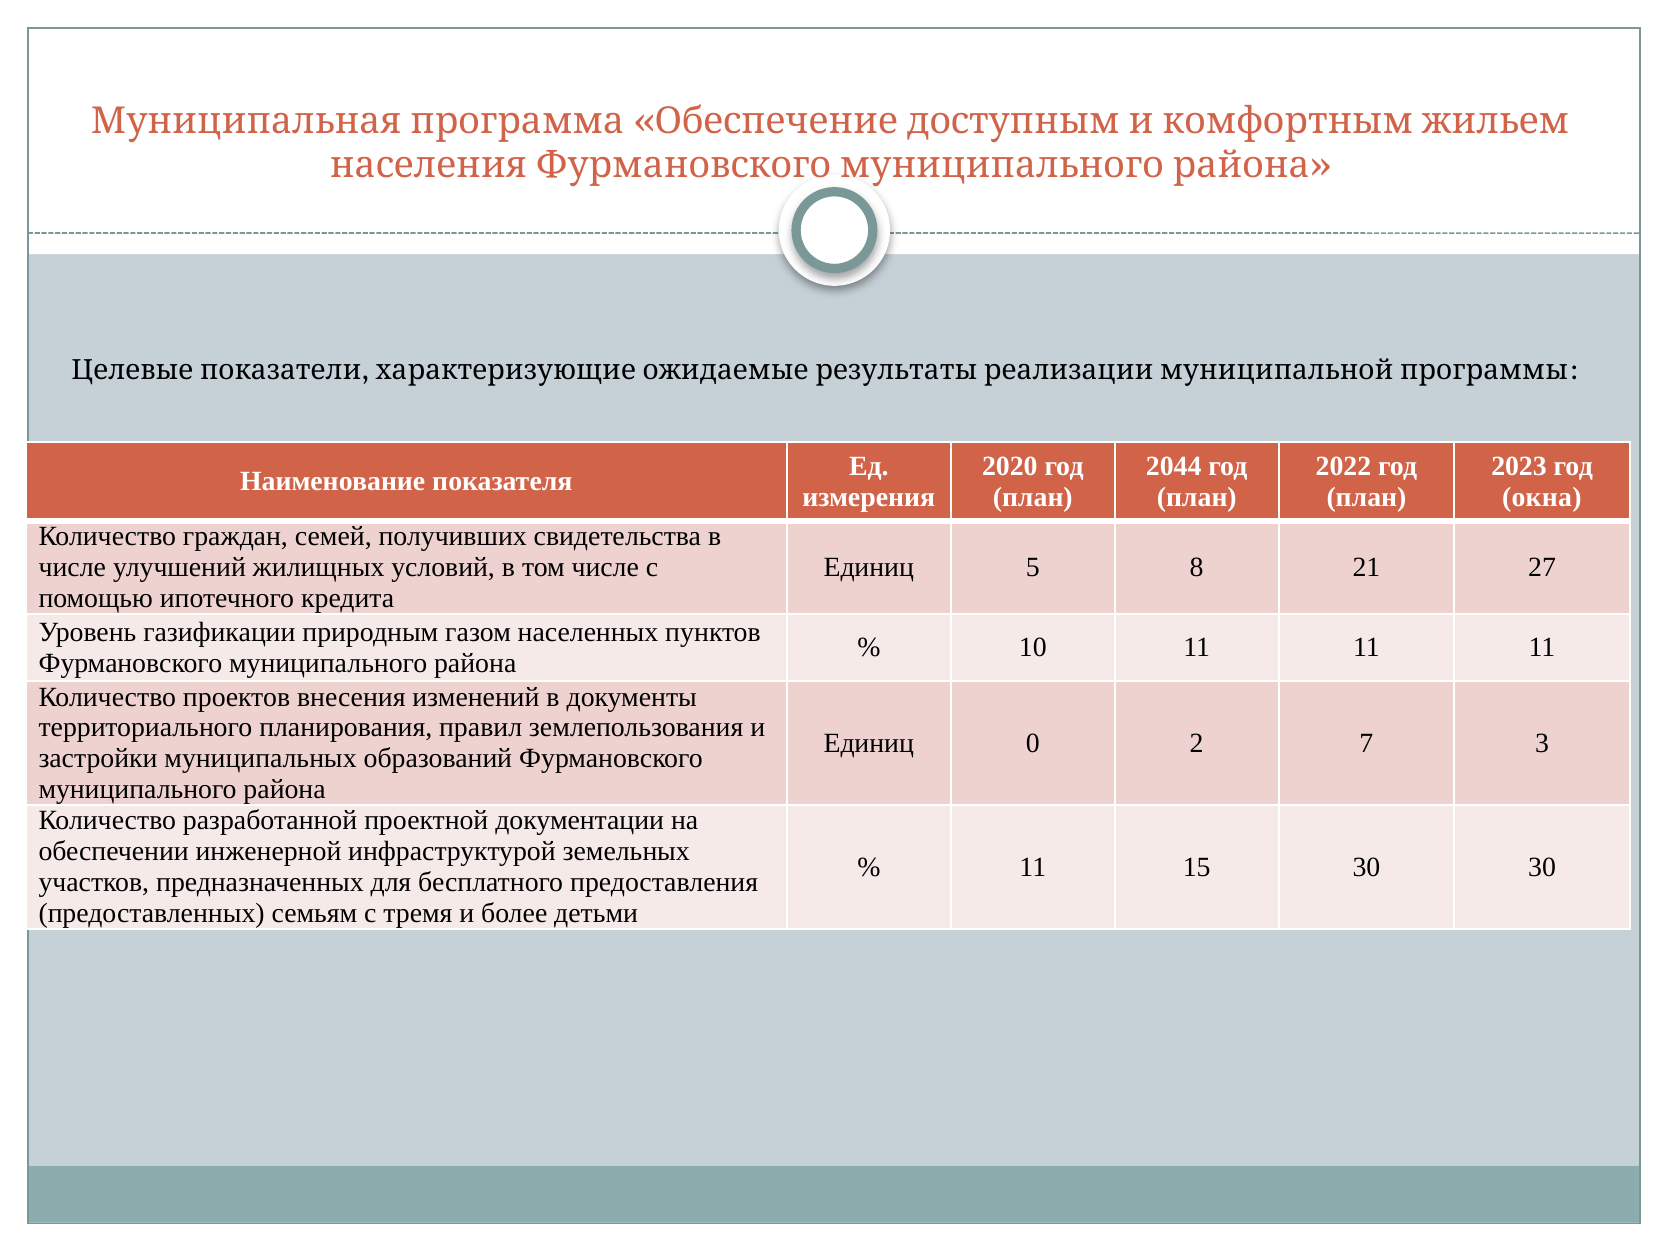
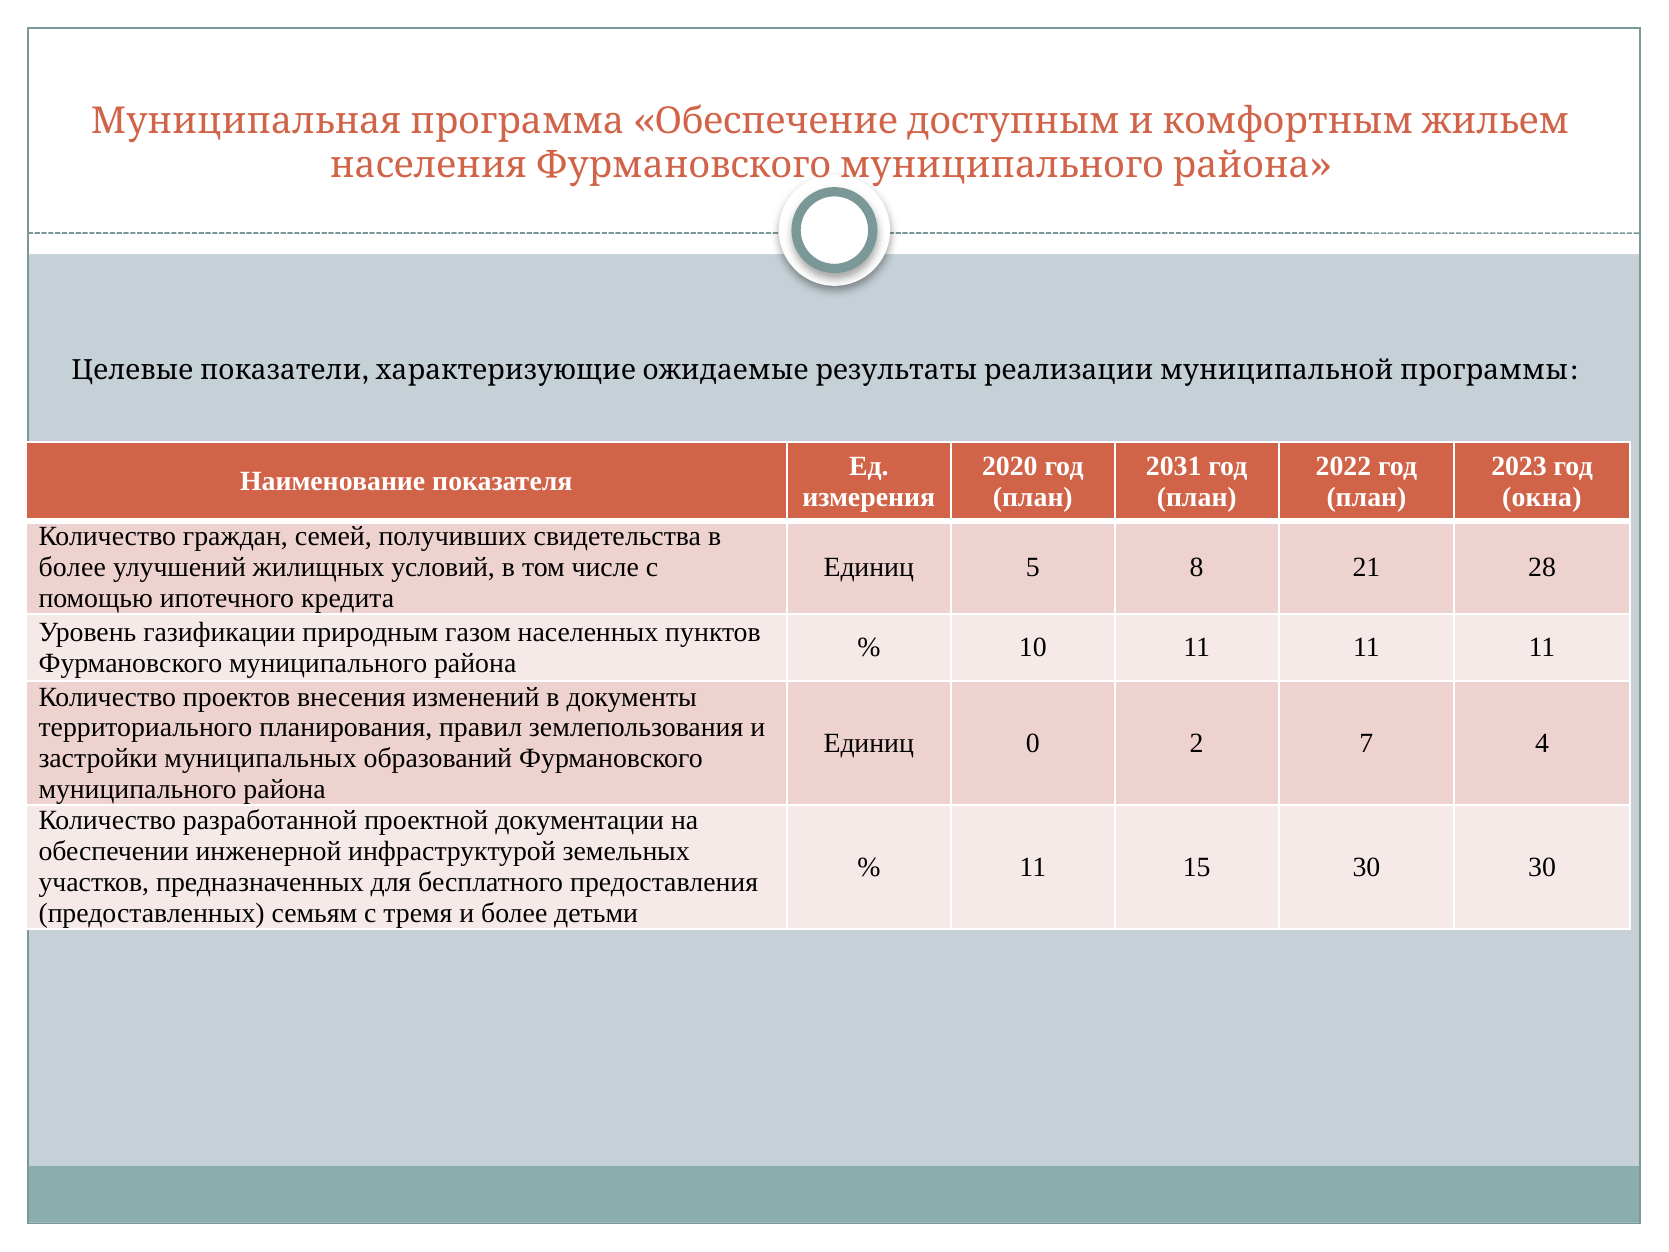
2044: 2044 -> 2031 (1174, 466)
числе: числе -> более (72, 567)
27: 27 -> 28 (1542, 567)
3: 3 -> 4 (1542, 743)
